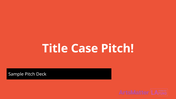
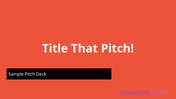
Case: Case -> That (84, 48)
